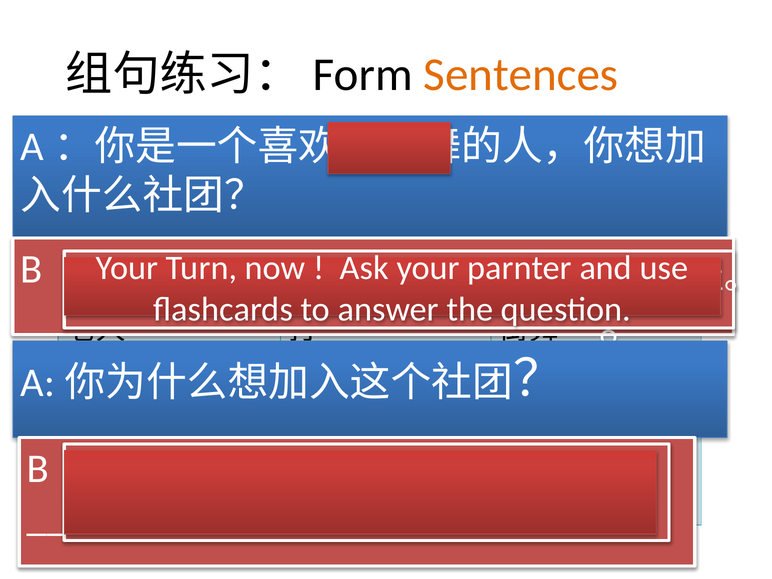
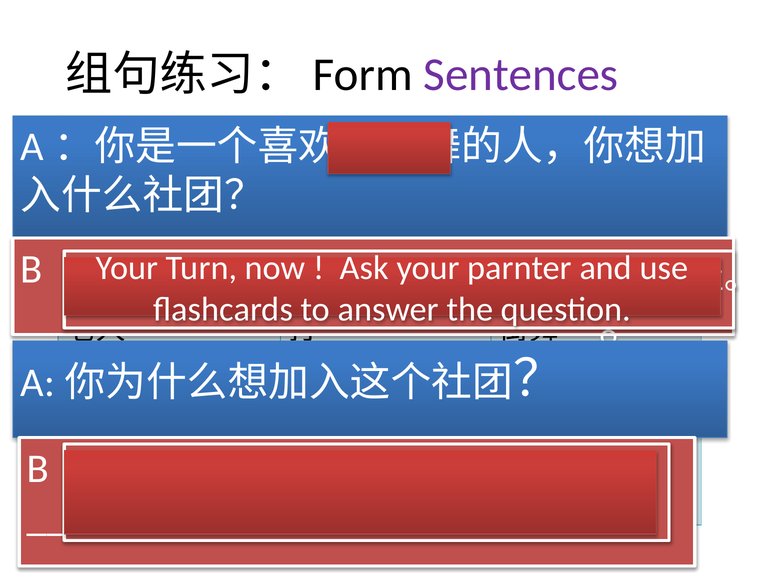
Sentences colour: orange -> purple (521, 75)
